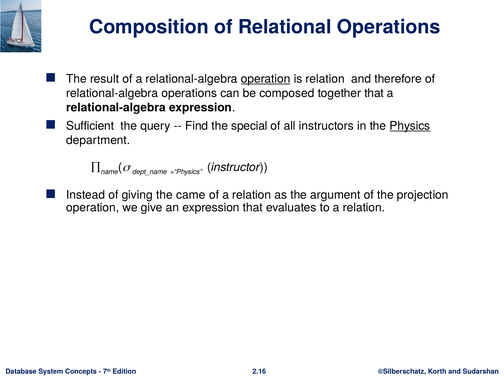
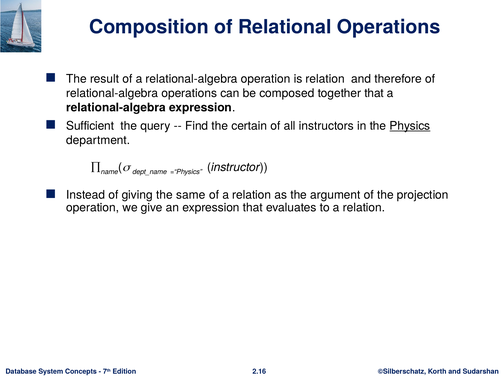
operation underline: present -> none (266, 79)
special: special -> certain (249, 126)
came: came -> same (191, 195)
